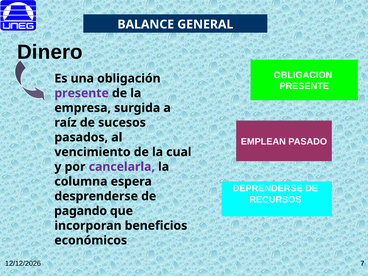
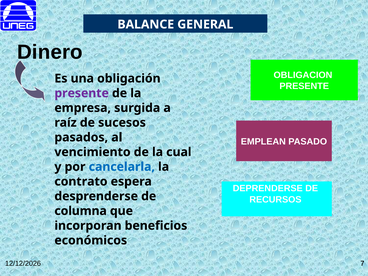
cancelarla colour: purple -> blue (122, 167)
columna: columna -> contrato (81, 181)
pagando: pagando -> columna (81, 211)
